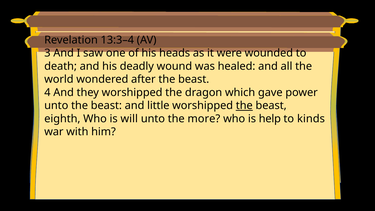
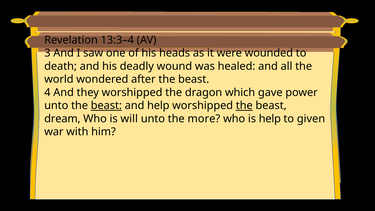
beast underline: none -> present (106, 106)
and little: little -> help (158, 106)
eighth: eighth -> dream (62, 119)
kinds: kinds -> given (311, 119)
